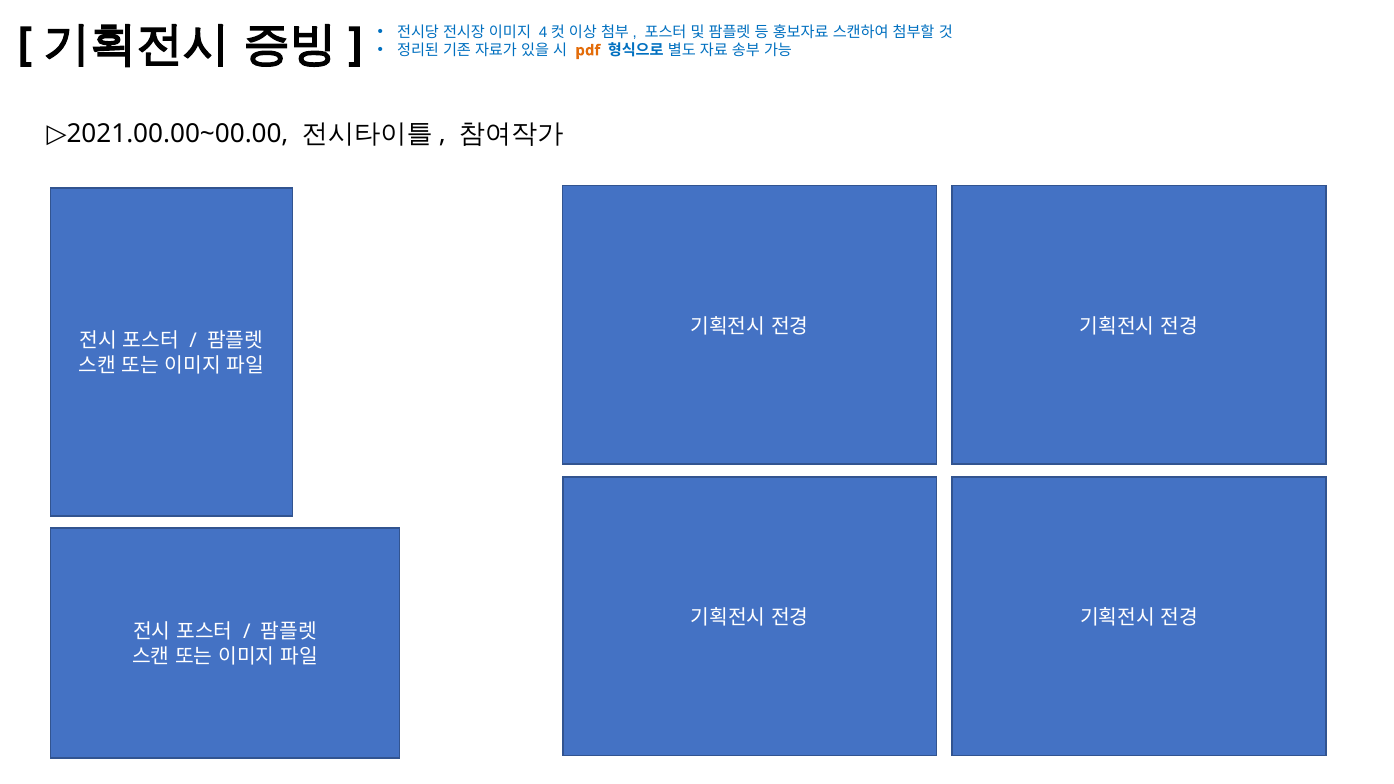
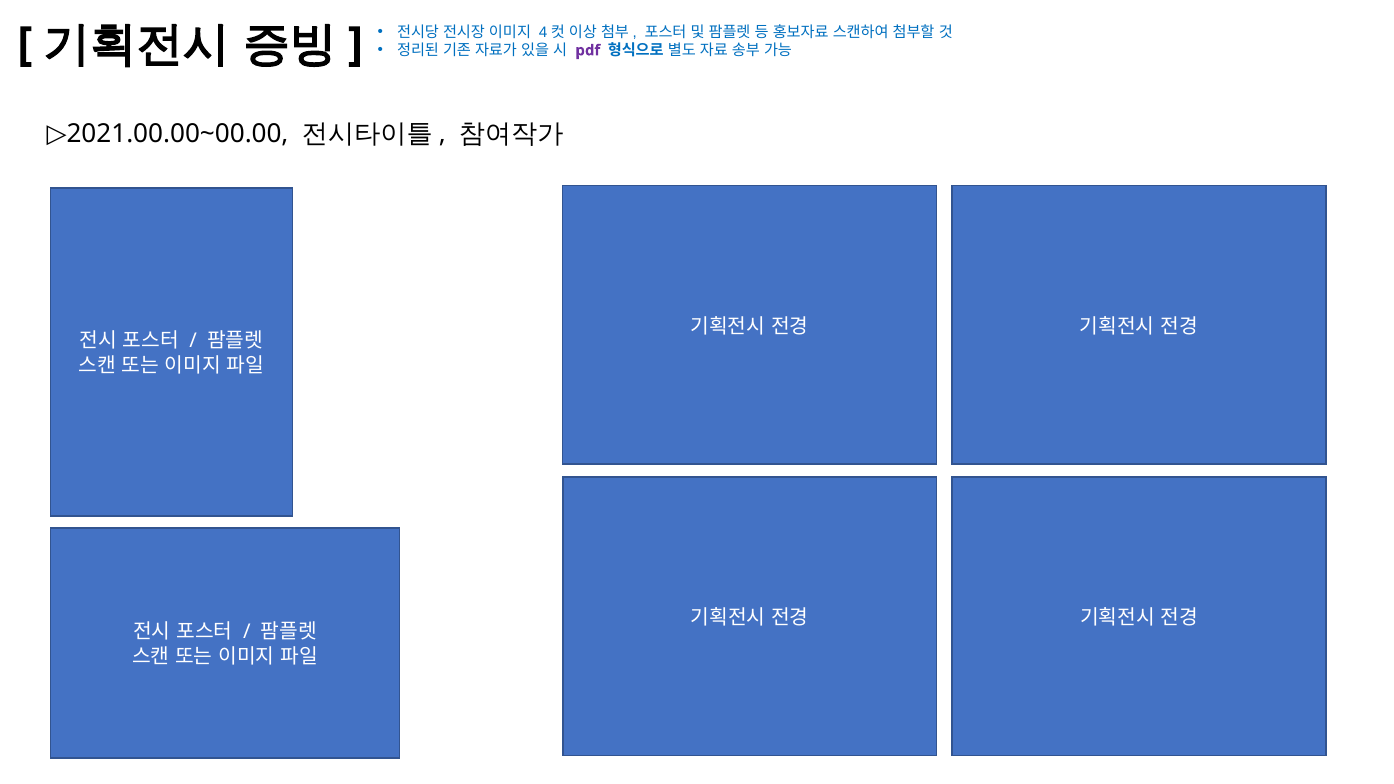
pdf colour: orange -> purple (588, 50)
